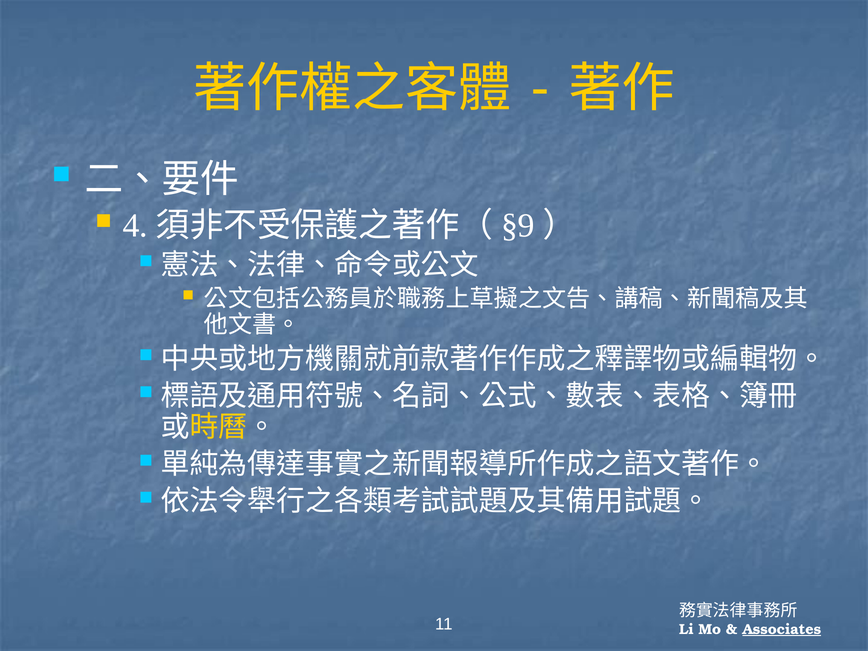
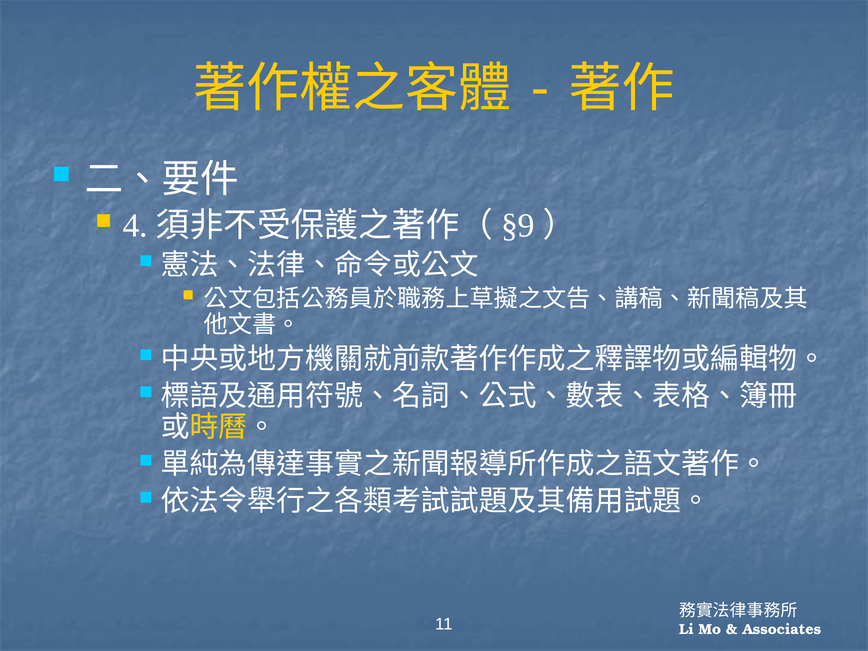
Associates underline: present -> none (782, 629)
